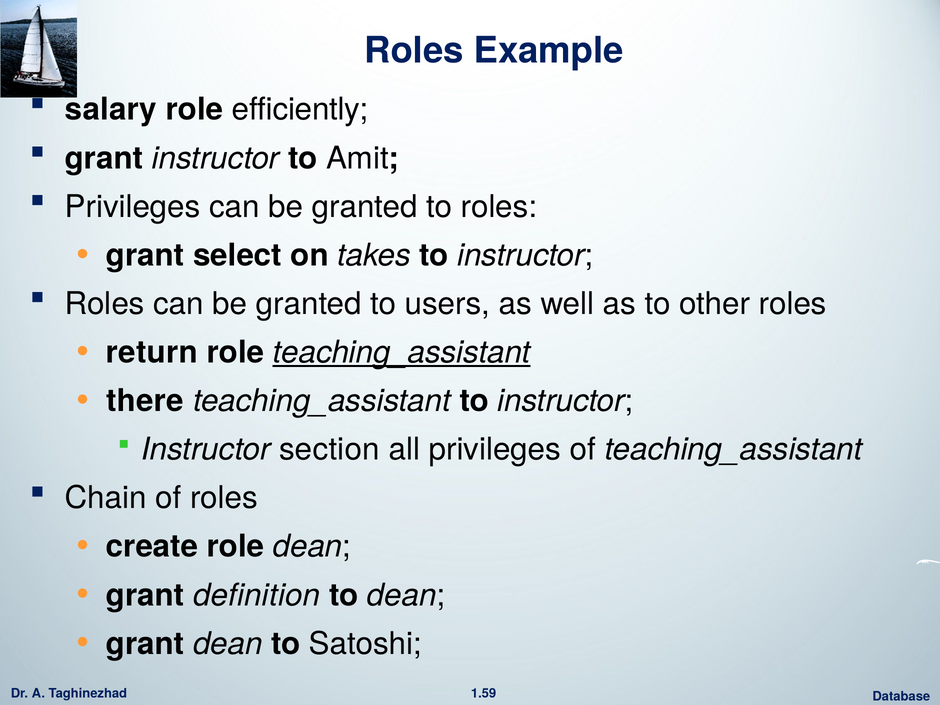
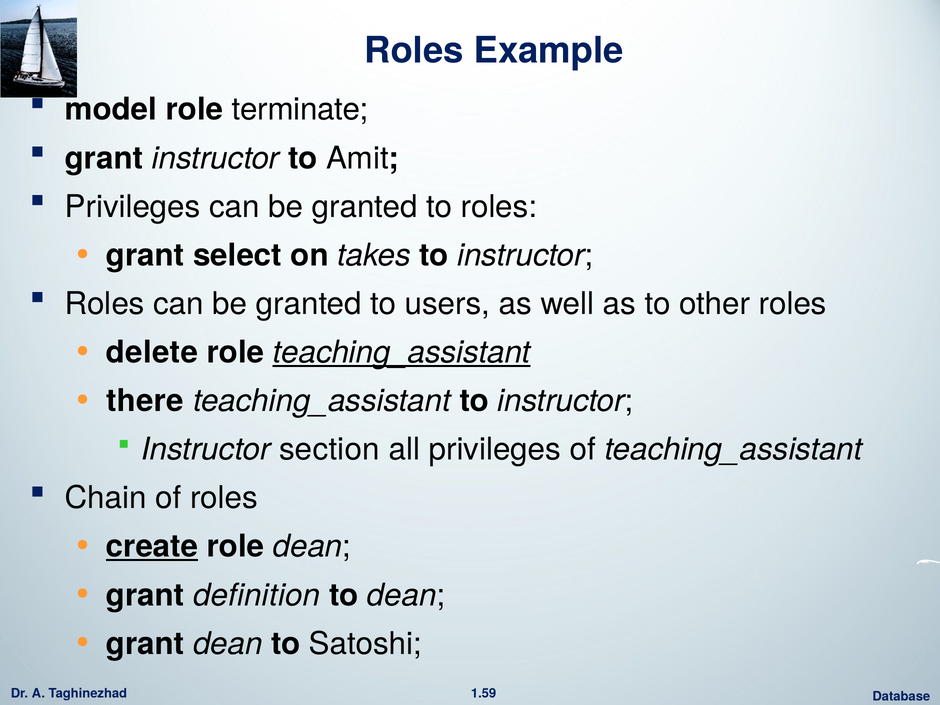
salary: salary -> model (111, 110)
efficiently: efficiently -> terminate (300, 110)
return: return -> delete (152, 352)
create underline: none -> present (152, 547)
